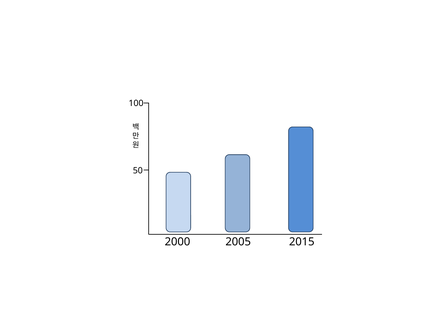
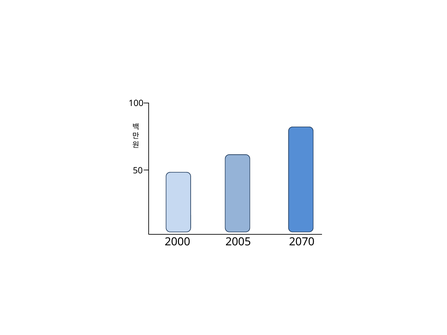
2015: 2015 -> 2070 (302, 242)
